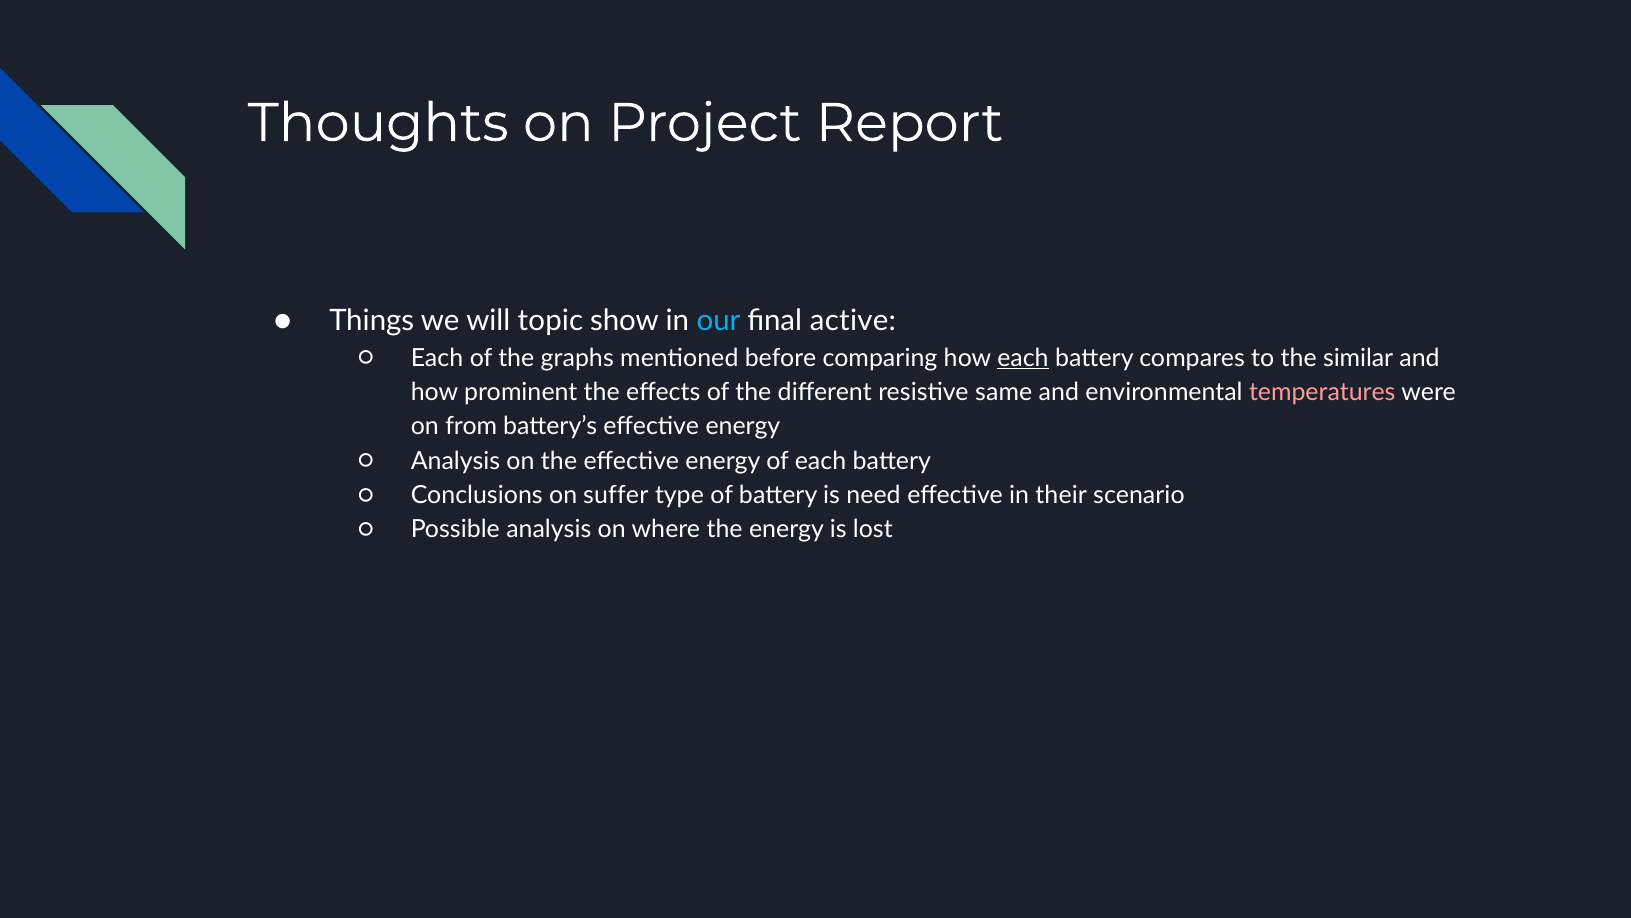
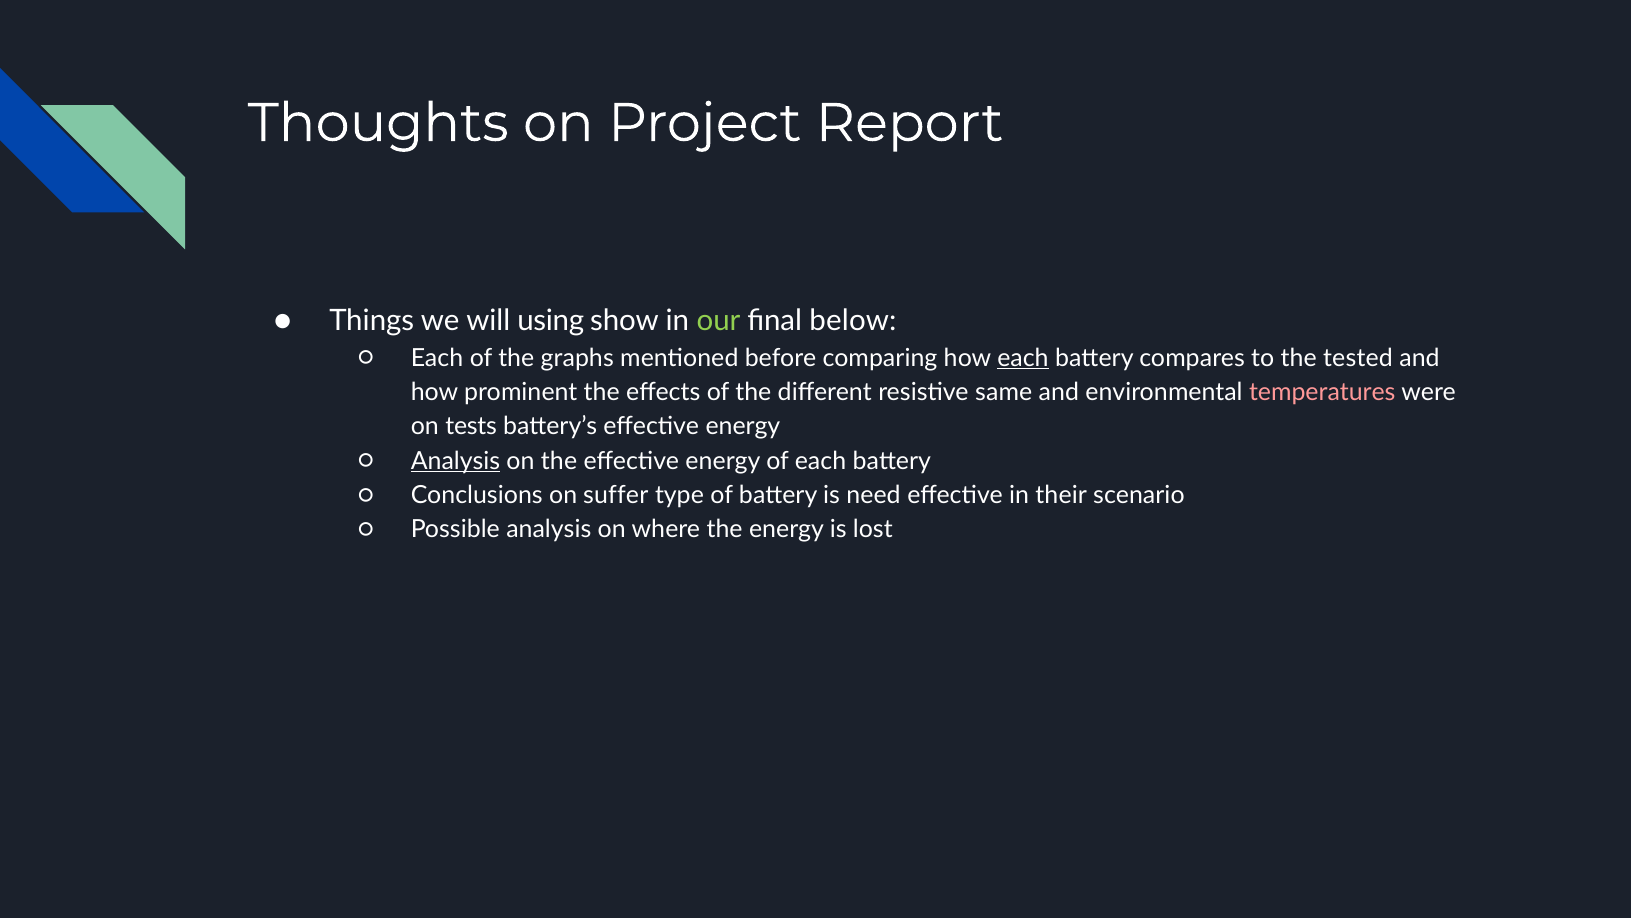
topic: topic -> using (551, 321)
our colour: light blue -> light green (718, 321)
active: active -> below (853, 321)
similar: similar -> tested (1358, 358)
from: from -> tests (471, 426)
Analysis underline: none -> present (455, 461)
